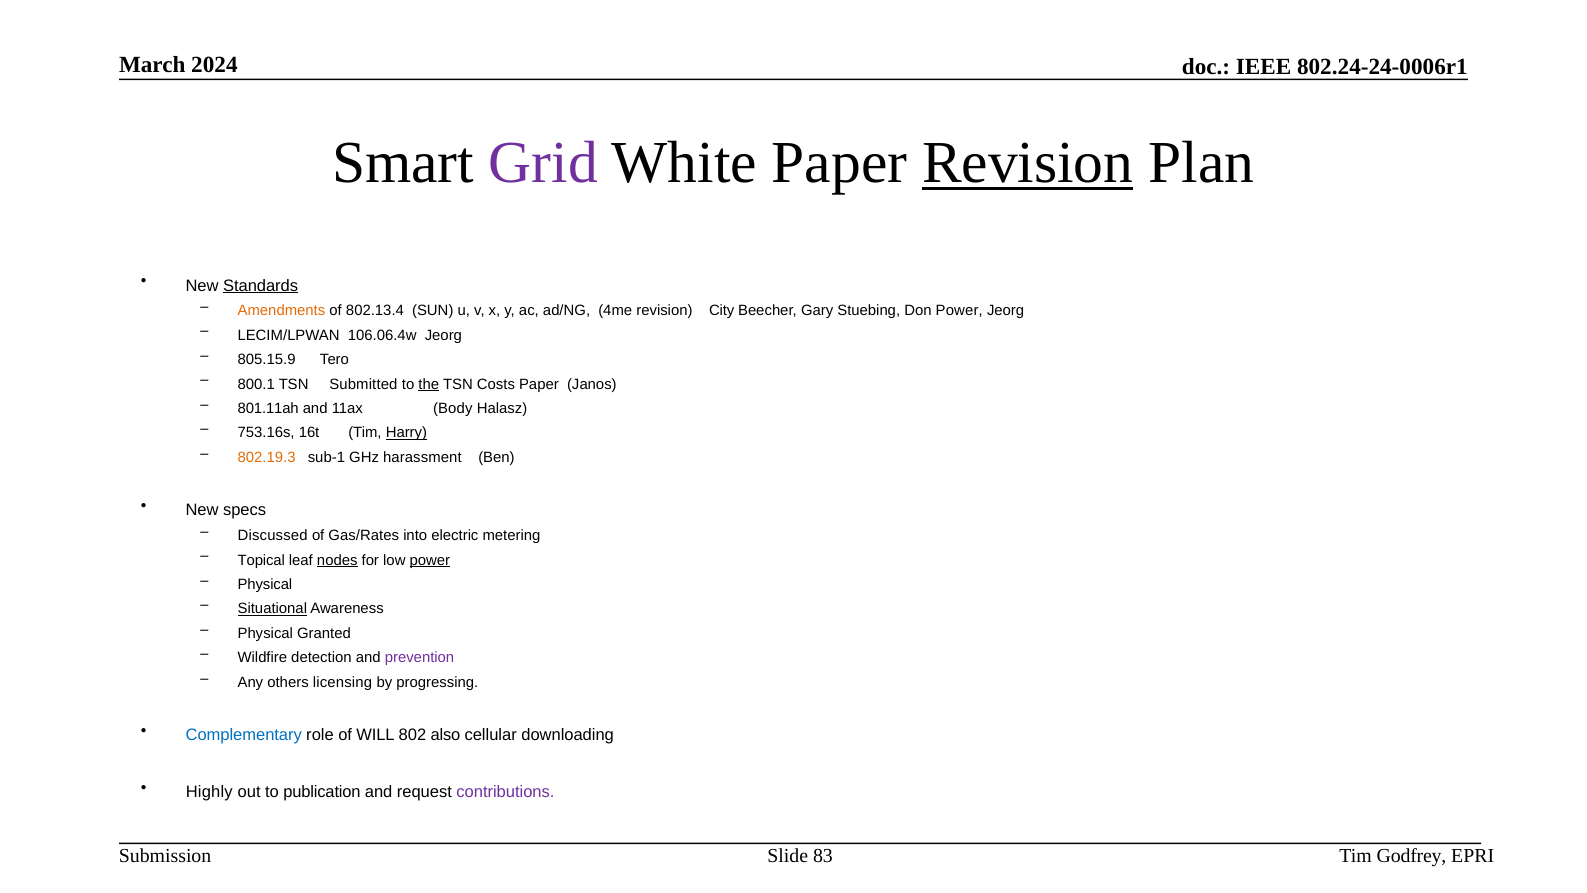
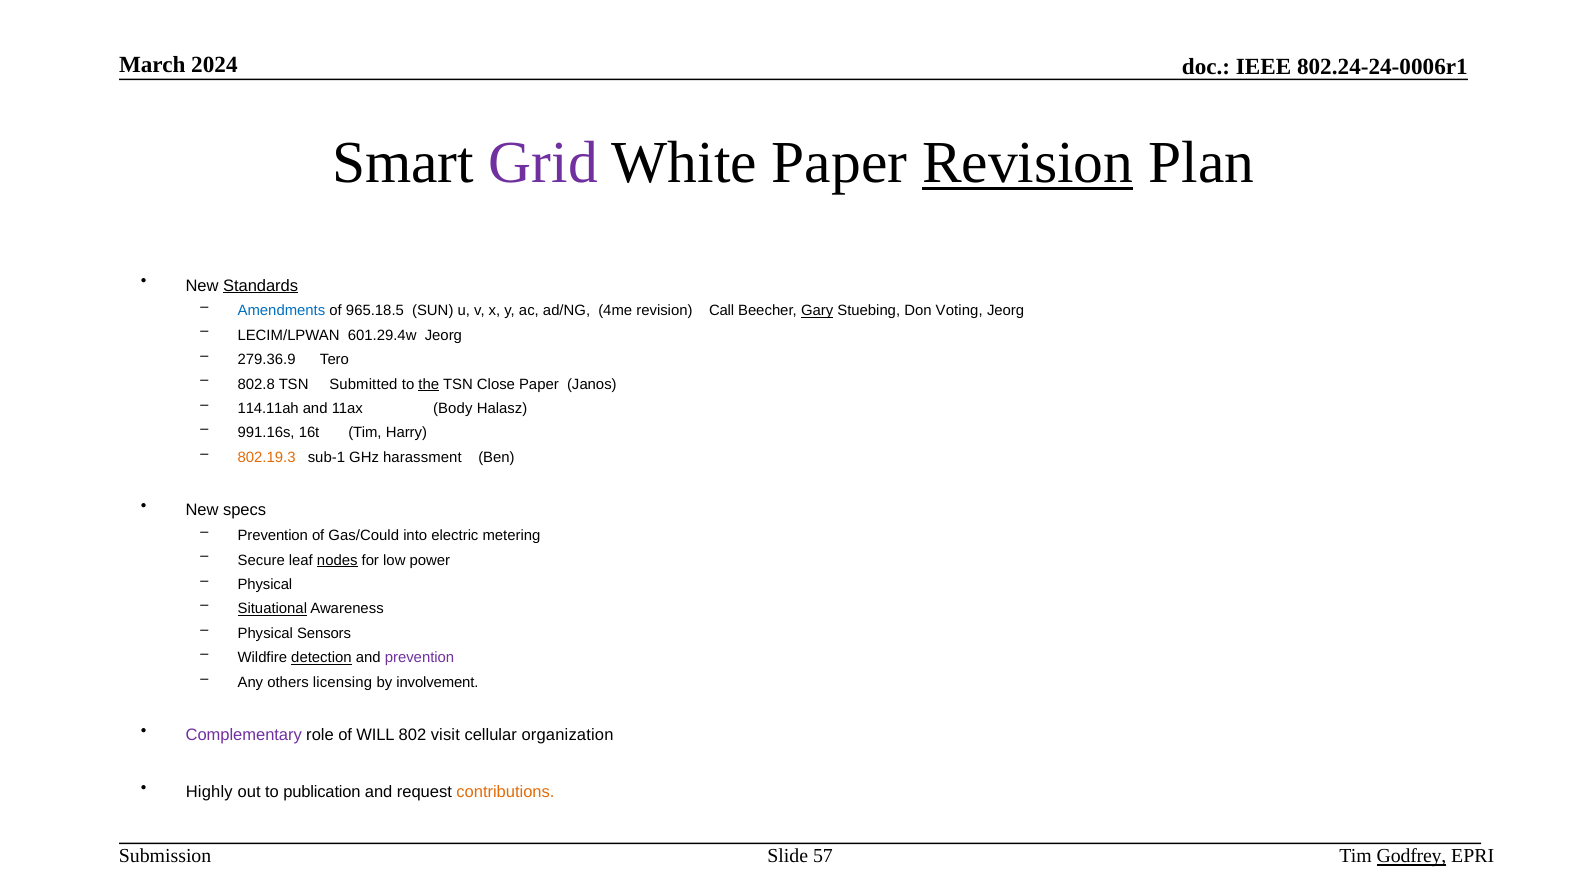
Amendments colour: orange -> blue (281, 311)
802.13.4: 802.13.4 -> 965.18.5 (375, 311)
City: City -> Call (722, 311)
Gary underline: none -> present (817, 311)
Don Power: Power -> Voting (959, 311)
106.06.4w: 106.06.4w -> 601.29.4w (382, 335)
805.15.9: 805.15.9 -> 279.36.9 (267, 360)
800.1: 800.1 -> 802.8 (256, 384)
Costs: Costs -> Close (496, 384)
801.11ah: 801.11ah -> 114.11ah (268, 408)
753.16s: 753.16s -> 991.16s (266, 433)
Harry underline: present -> none (406, 433)
Discussed: Discussed -> Prevention (273, 535)
Gas/Rates: Gas/Rates -> Gas/Could (364, 535)
Topical: Topical -> Secure (261, 560)
power underline: present -> none (430, 560)
Granted: Granted -> Sensors (324, 633)
detection underline: none -> present (321, 658)
progressing: progressing -> involvement (437, 682)
Complementary colour: blue -> purple (244, 735)
also: also -> visit (445, 735)
downloading: downloading -> organization (568, 735)
contributions colour: purple -> orange (505, 792)
83: 83 -> 57 (823, 856)
Godfrey underline: none -> present (1412, 856)
